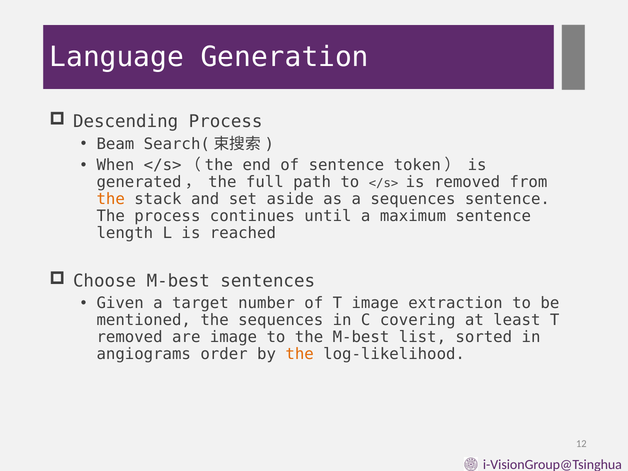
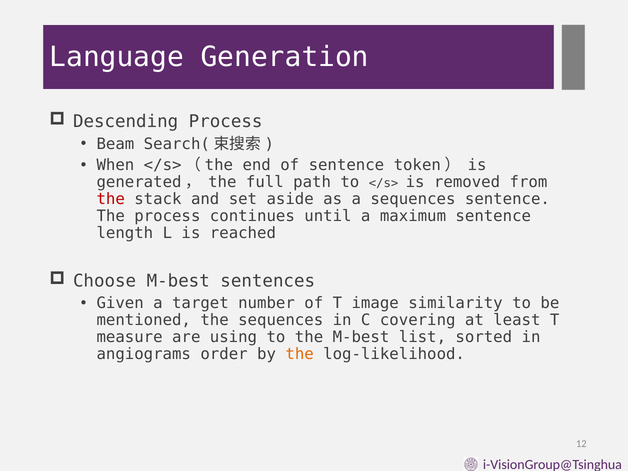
the colour: orange -> red (111, 199)
extraction: extraction -> similarity (455, 303)
removed: removed -> measure (130, 337)
are image: image -> using (233, 337)
